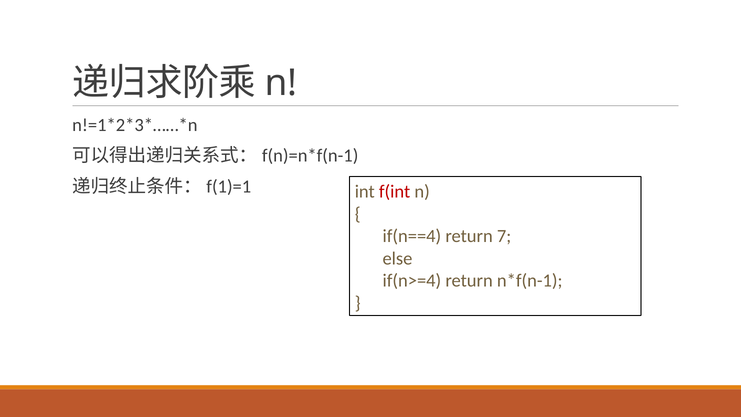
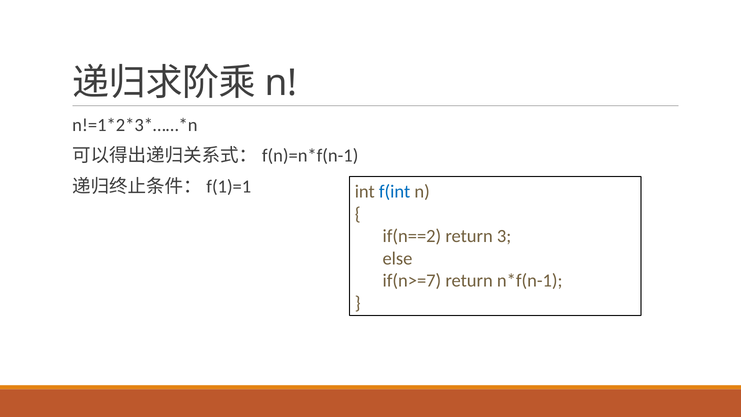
f(int colour: red -> blue (395, 192)
if(n==4: if(n==4 -> if(n==2 (412, 236)
7: 7 -> 3 (504, 236)
if(n>=4: if(n>=4 -> if(n>=7 (412, 281)
